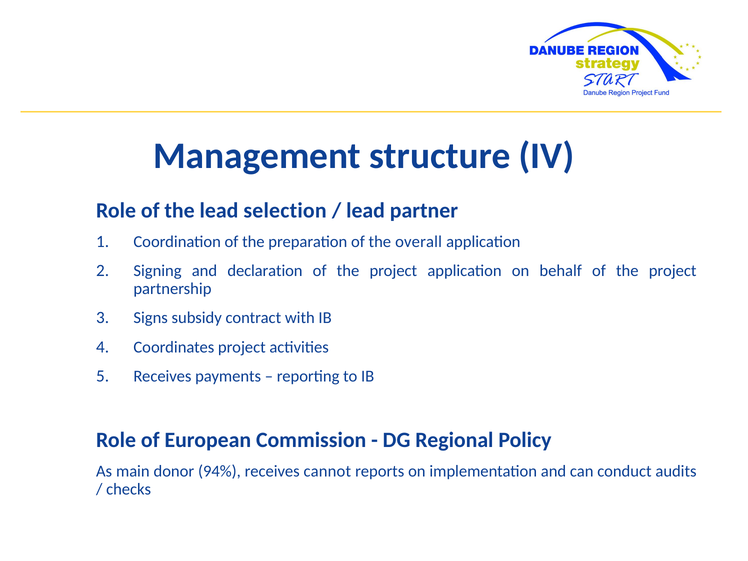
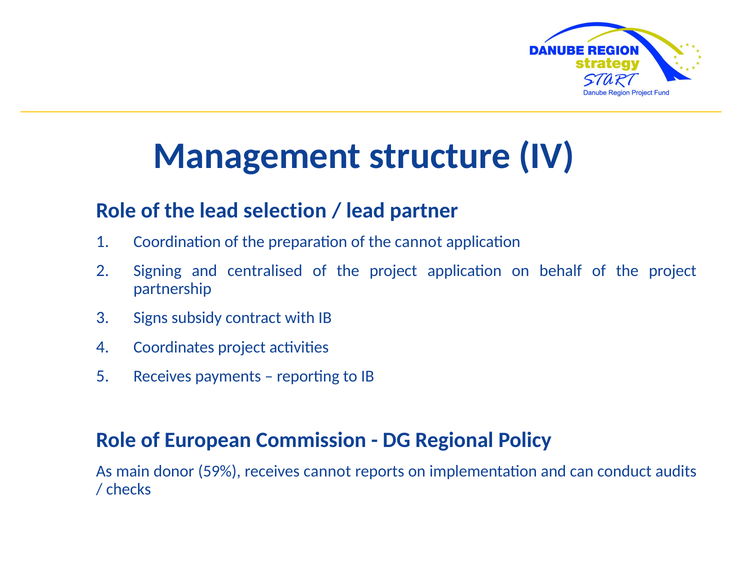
the overall: overall -> cannot (419, 242)
declaration: declaration -> centralised (265, 271)
94%: 94% -> 59% (219, 471)
